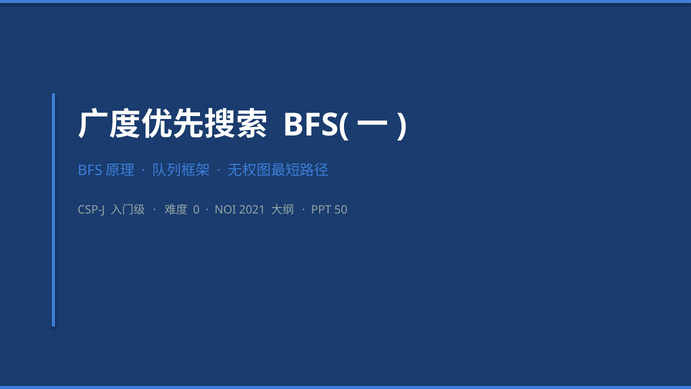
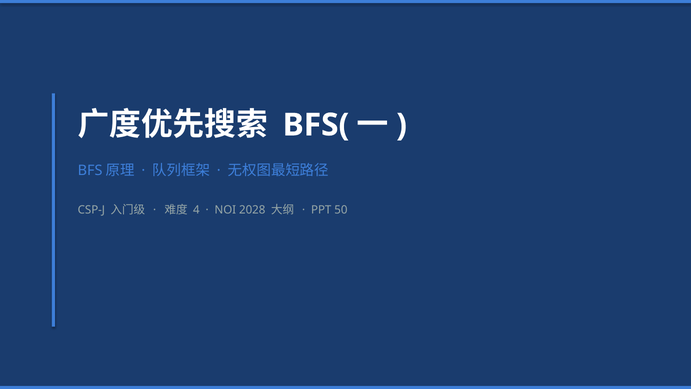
0: 0 -> 4 (196, 210)
2021: 2021 -> 2028 (252, 210)
